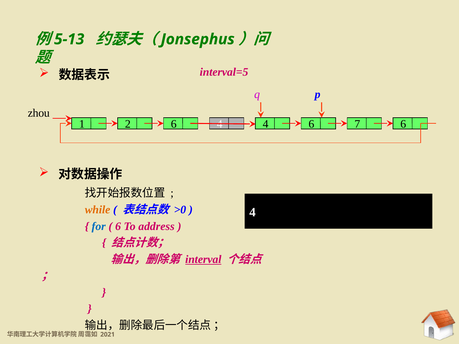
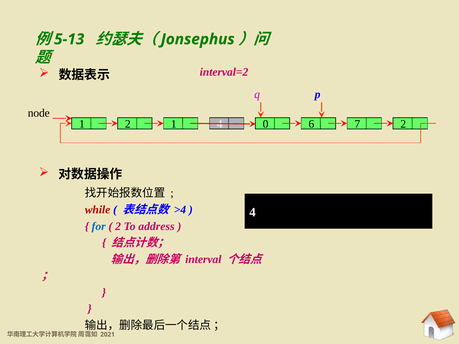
interval=5: interval=5 -> interval=2 (224, 72)
zhou: zhou -> node (39, 113)
1 2 6: 6 -> 1 (174, 124)
4 4: 4 -> 0 (266, 124)
6 7 6: 6 -> 2 (403, 124)
while colour: orange -> red (98, 210)
>0: >0 -> >4 (180, 210)
6: 6 -> 2 (118, 226)
interval underline: present -> none (203, 260)
